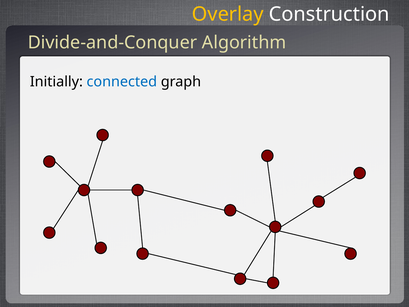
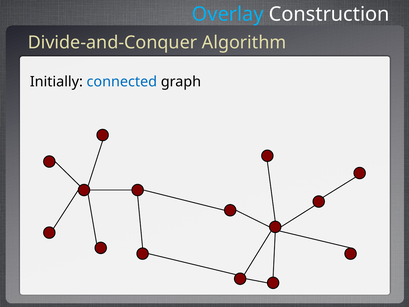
Overlay colour: yellow -> light blue (228, 14)
